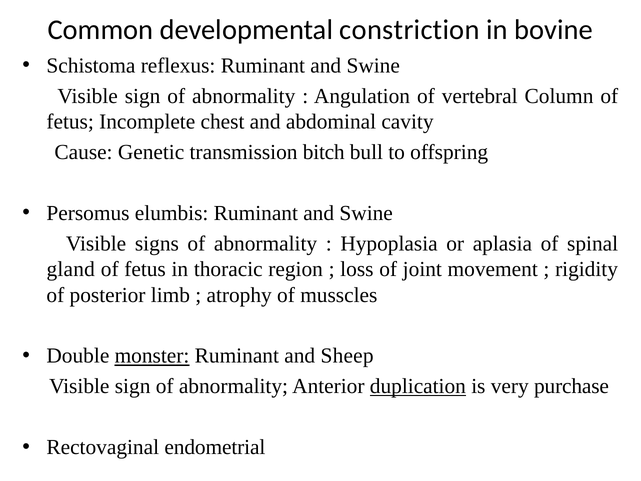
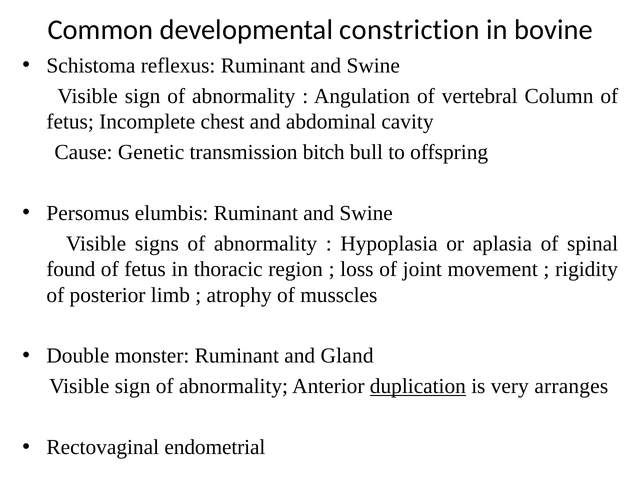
gland: gland -> found (71, 269)
monster underline: present -> none (152, 356)
Sheep: Sheep -> Gland (347, 356)
purchase: purchase -> arranges (571, 386)
